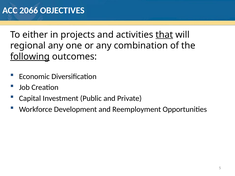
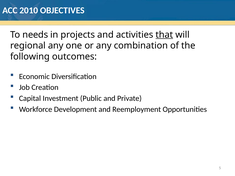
2066: 2066 -> 2010 (29, 10)
either: either -> needs (35, 35)
following underline: present -> none (30, 57)
